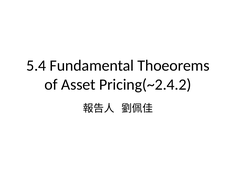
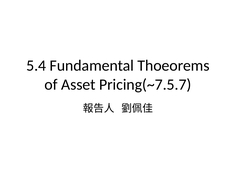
Pricing(~2.4.2: Pricing(~2.4.2 -> Pricing(~7.5.7 (145, 84)
